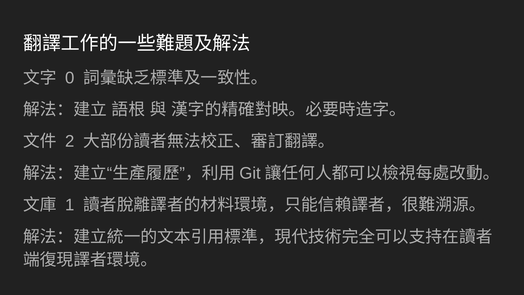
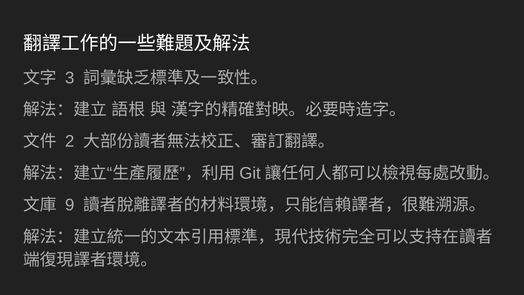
0: 0 -> 3 (70, 78)
1: 1 -> 9 (70, 205)
